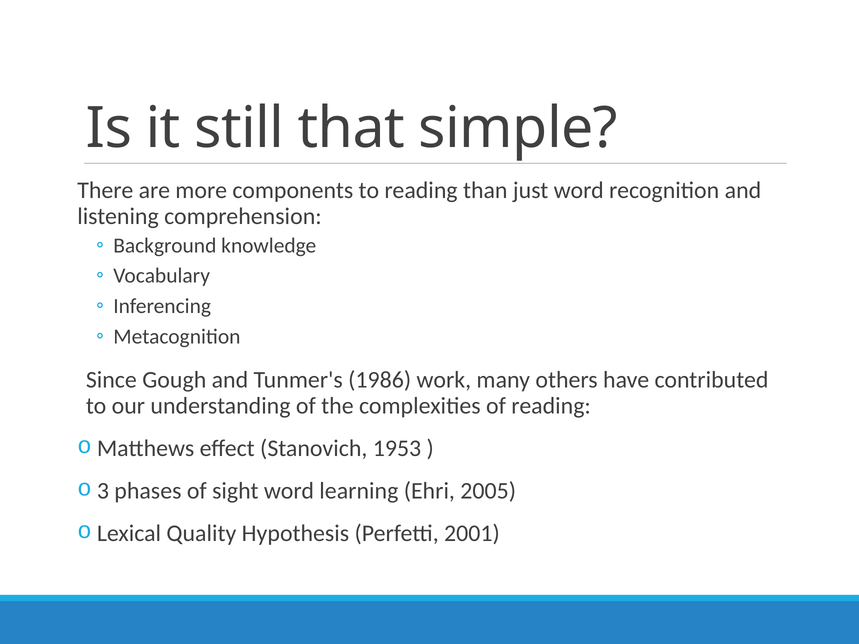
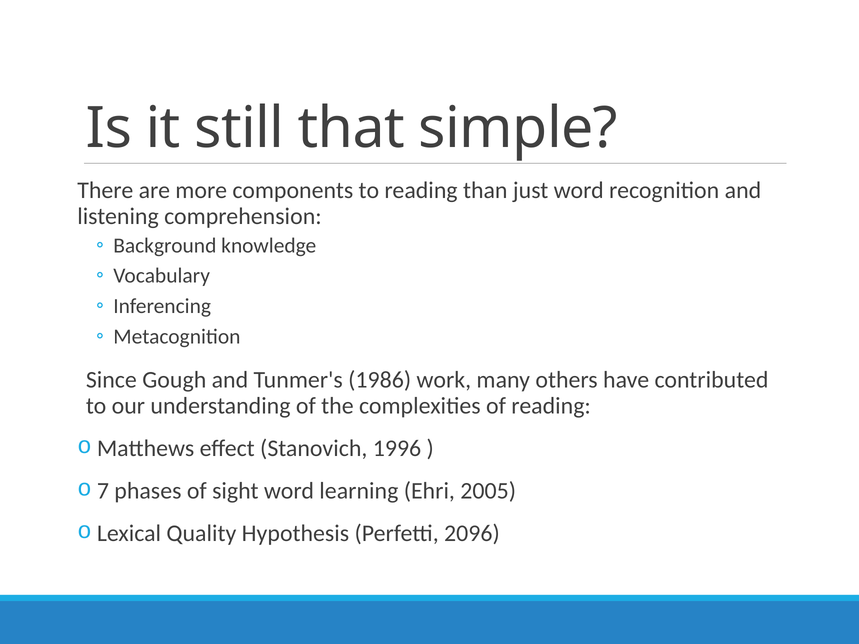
1953: 1953 -> 1996 (397, 449)
3: 3 -> 7 (103, 491)
2001: 2001 -> 2096 (472, 534)
